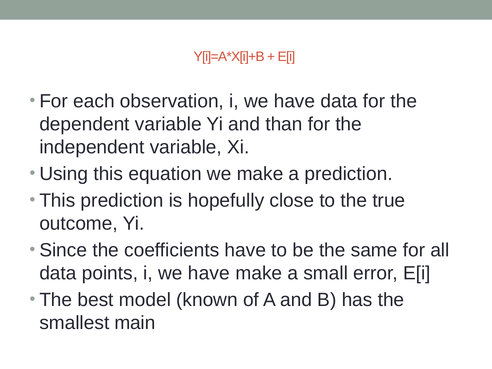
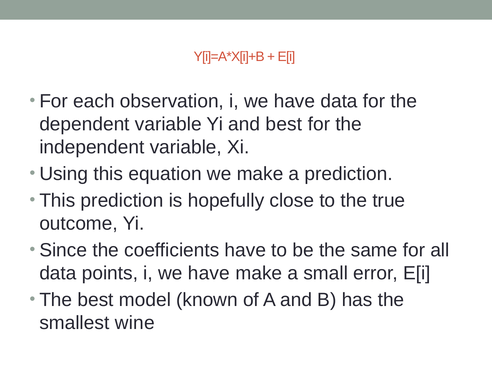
and than: than -> best (284, 124)
main: main -> wine (135, 323)
